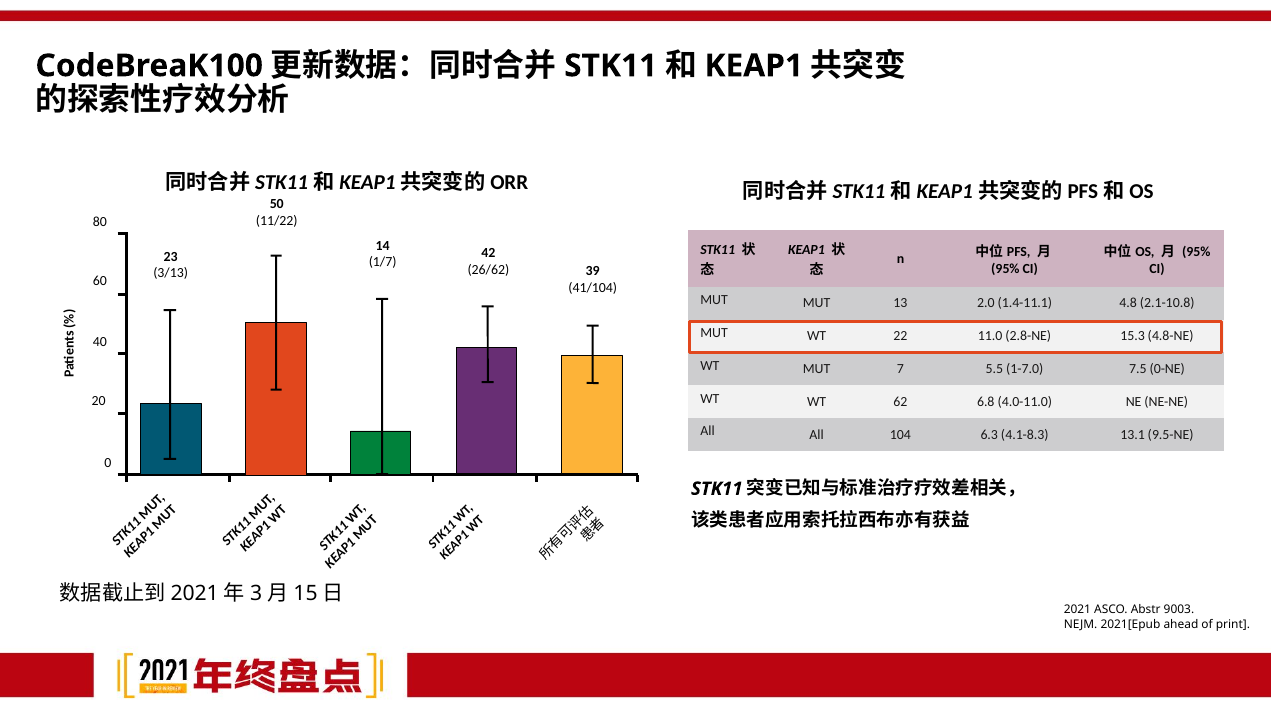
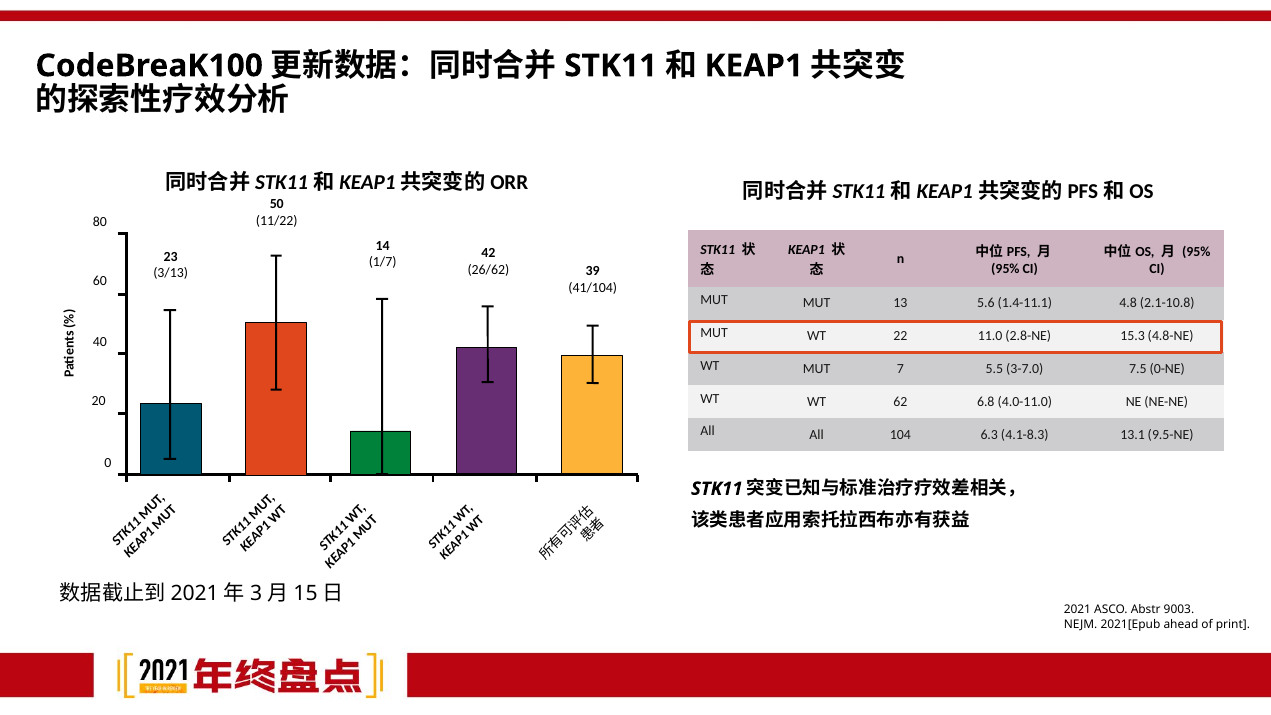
2.0: 2.0 -> 5.6 (986, 303)
1-7.0: 1-7.0 -> 3-7.0 (1025, 369)
